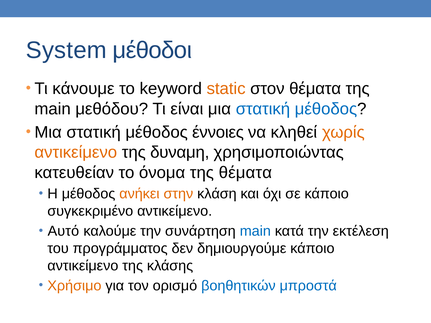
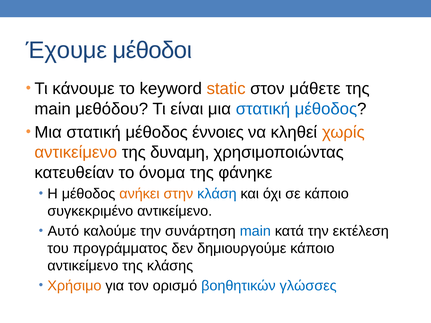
System: System -> Έχουμε (67, 50)
στον θέματα: θέματα -> μάθετε (315, 89)
της θέματα: θέματα -> φάνηκε (245, 173)
κλάση colour: black -> blue (217, 194)
μπροστά: μπροστά -> γλώσσες (308, 286)
